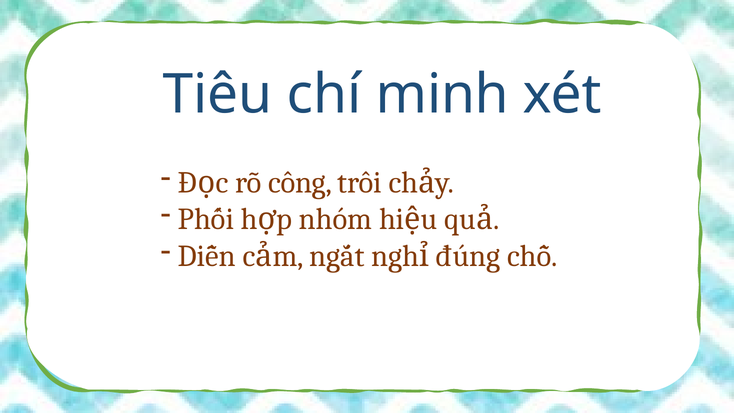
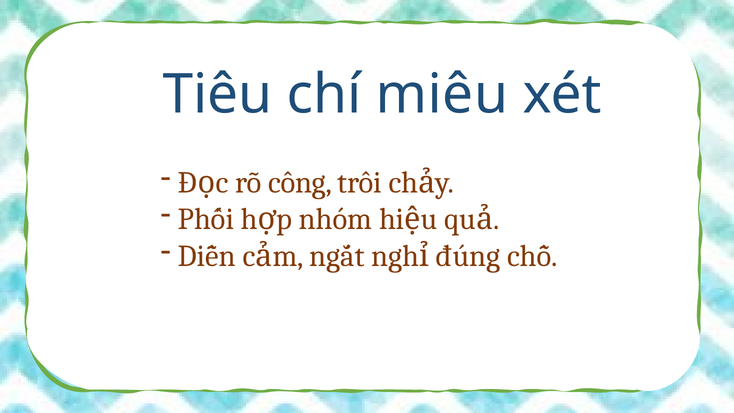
minh: minh -> miêu (442, 95)
